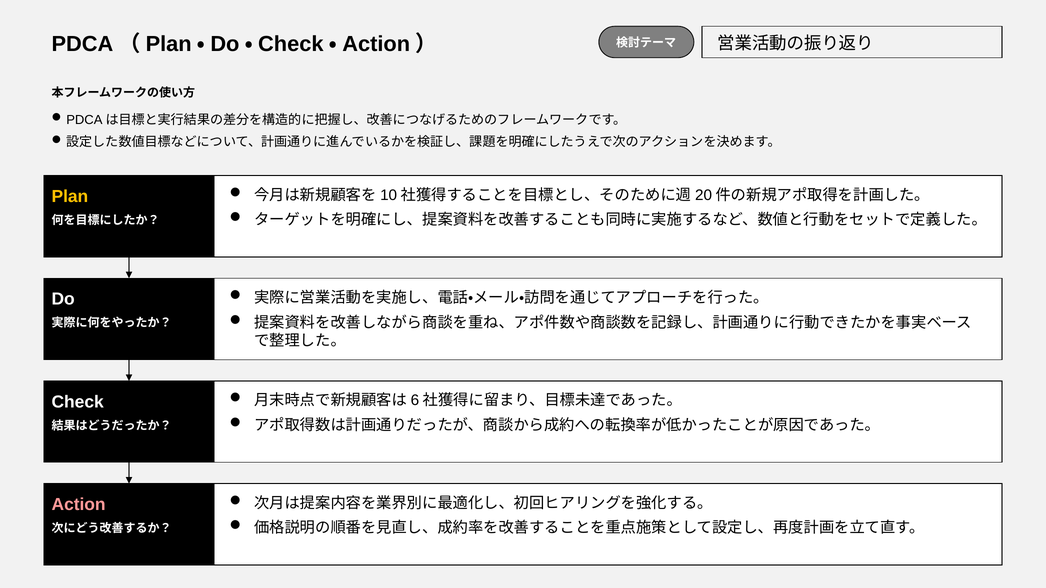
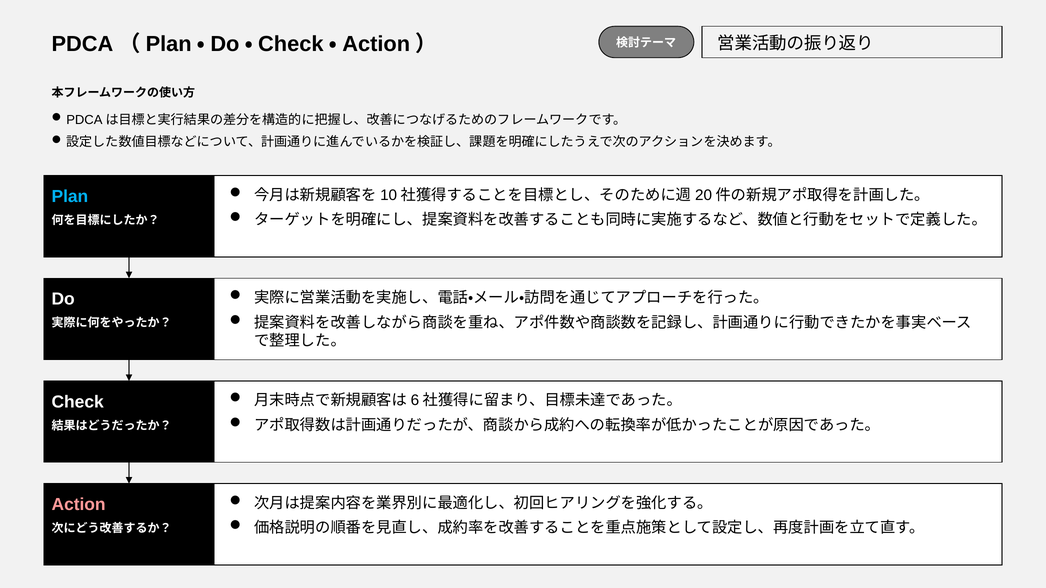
Plan colour: yellow -> light blue (70, 197)
